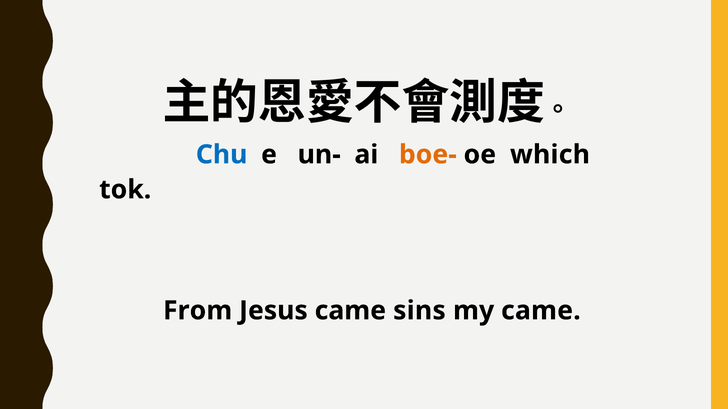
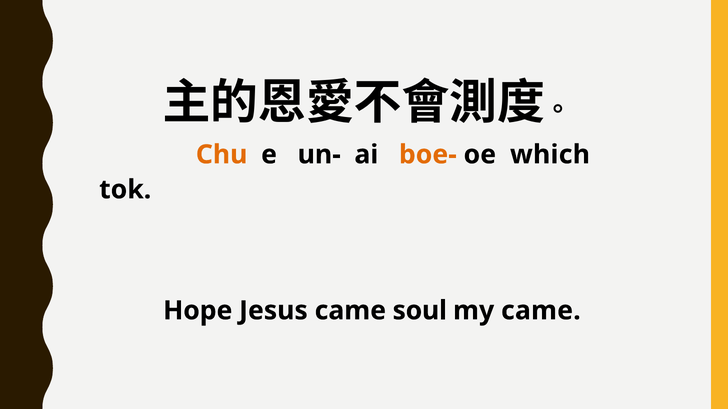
Chu colour: blue -> orange (222, 155)
From: From -> Hope (198, 311)
sins: sins -> soul (420, 311)
